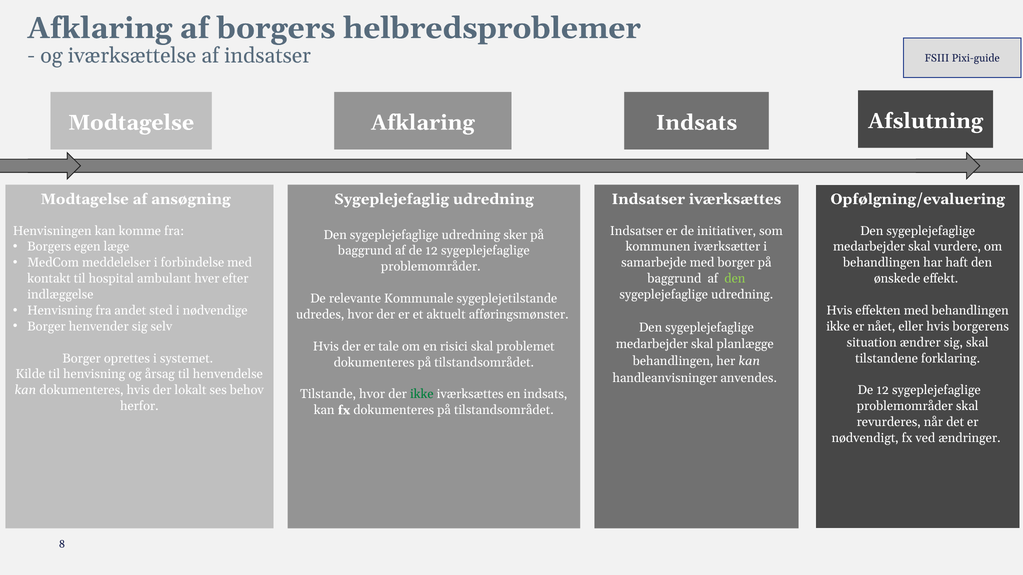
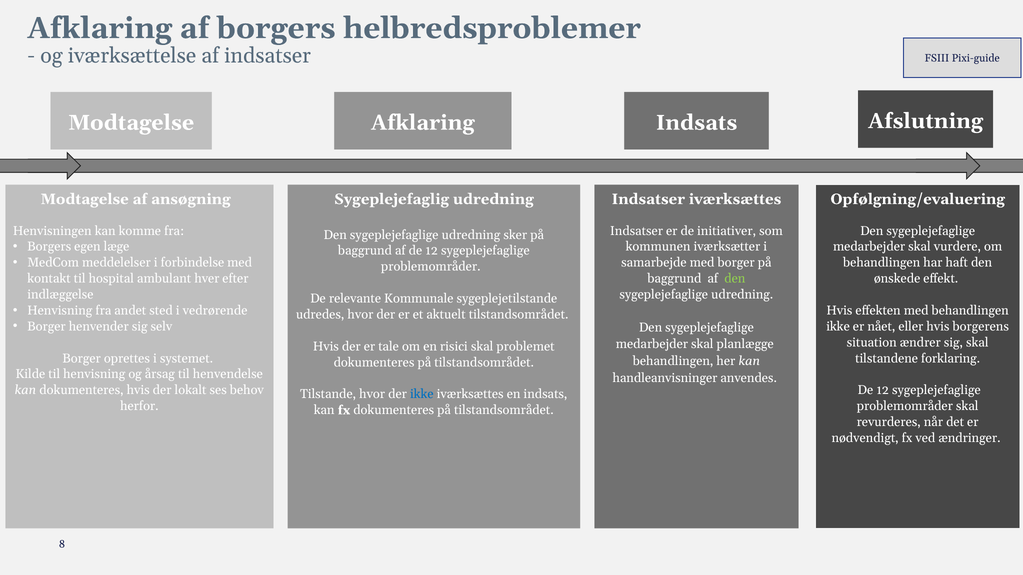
nødvendige: nødvendige -> vedrørende (215, 311)
aktuelt afføringsmønster: afføringsmønster -> tilstandsområdet (519, 315)
ikke colour: green -> blue (422, 394)
